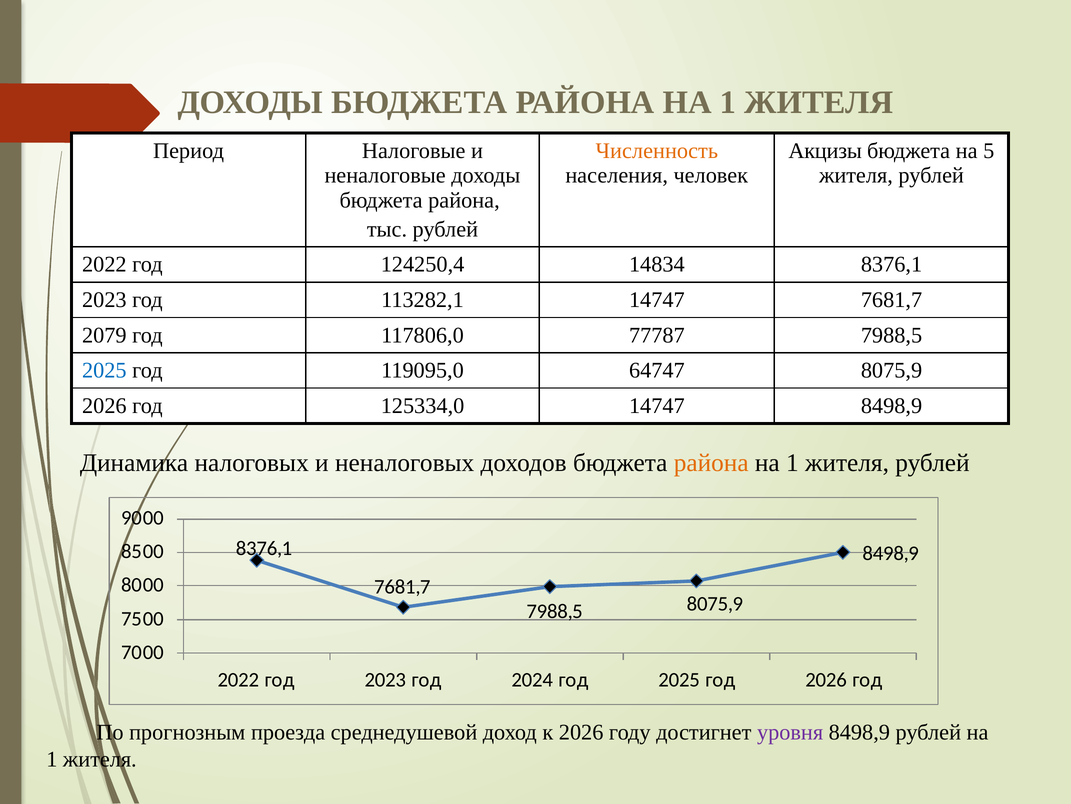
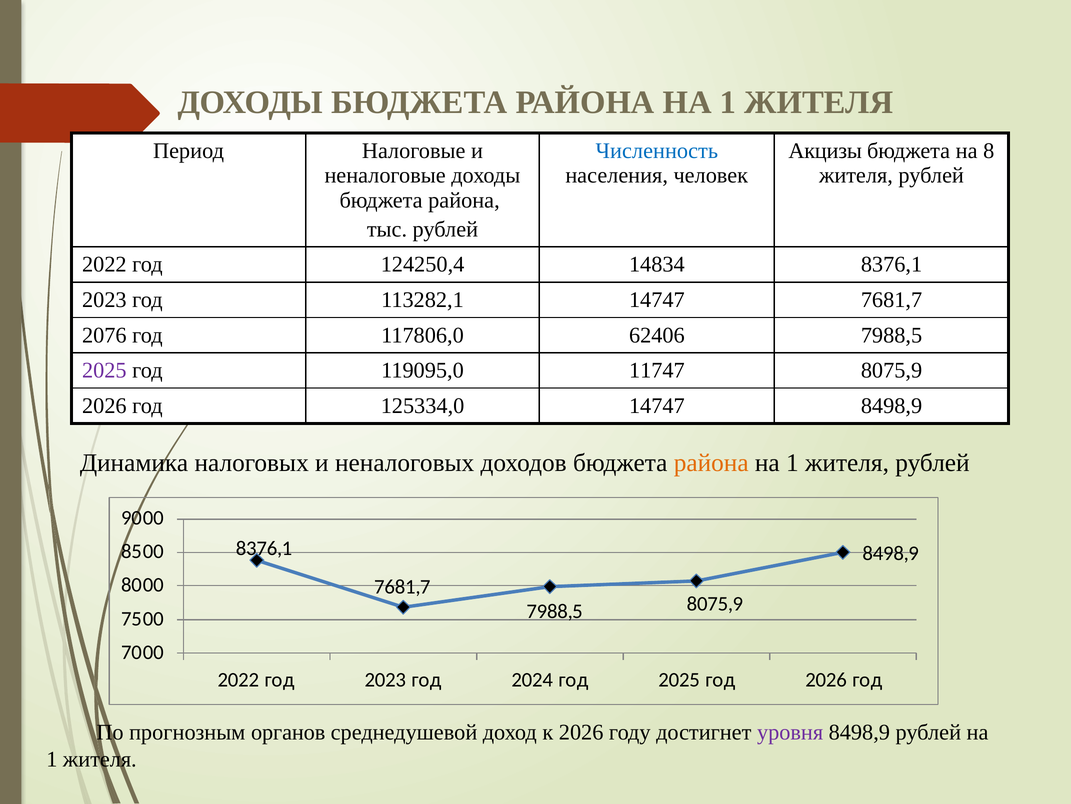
Численность colour: orange -> blue (657, 151)
5: 5 -> 8 (989, 151)
2079: 2079 -> 2076 (104, 335)
77787: 77787 -> 62406 (657, 335)
2025 colour: blue -> purple (104, 370)
64747: 64747 -> 11747 (657, 370)
проезда: проезда -> органов (288, 732)
